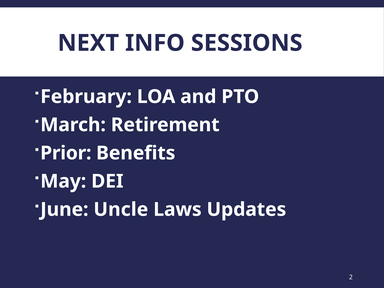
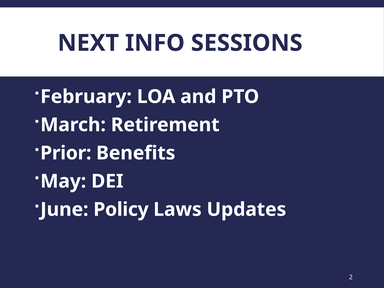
Uncle: Uncle -> Policy (121, 209)
